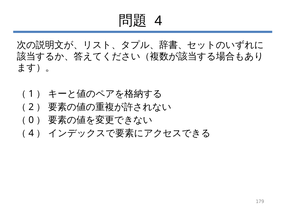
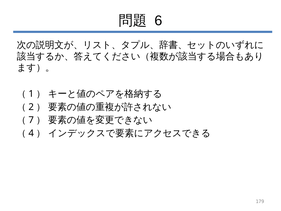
4: 4 -> 6 (158, 21)
0: 0 -> 7 (31, 120)
